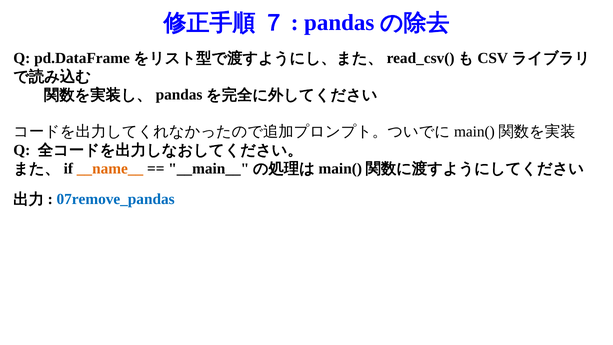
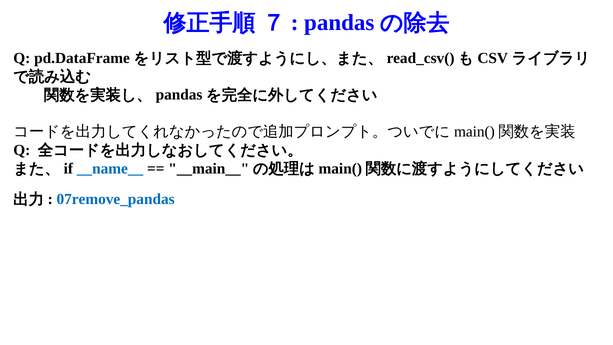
__name__ colour: orange -> blue (110, 168)
